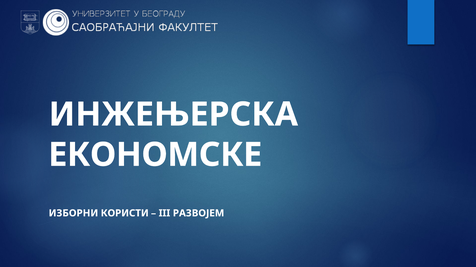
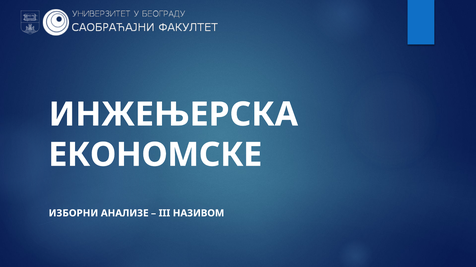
КОРИСТИ: КОРИСТИ -> АНАЛИЗЕ (125, 214)
РАЗВОЈЕМ: РАЗВОЈЕМ -> НАЗИВОМ (199, 214)
